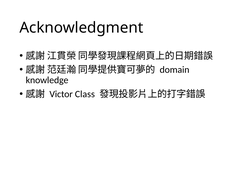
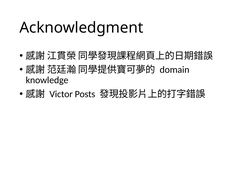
Class: Class -> Posts (85, 94)
